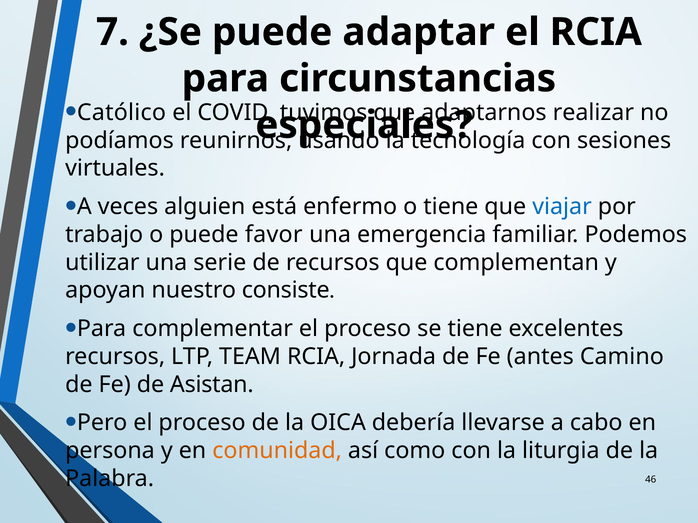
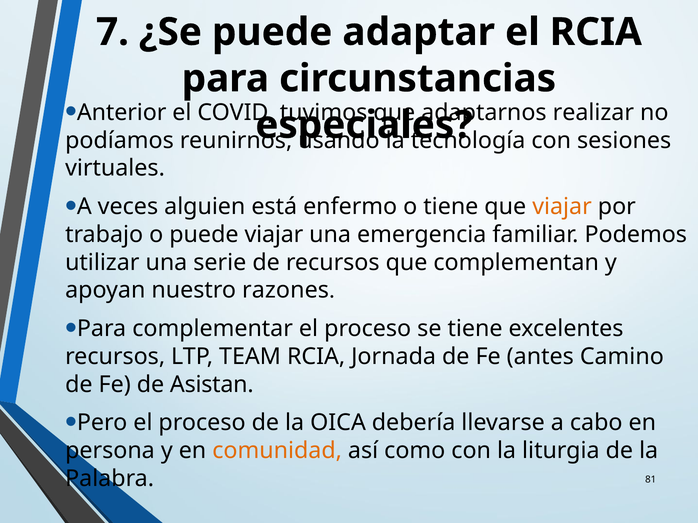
Católico: Católico -> Anterior (122, 113)
viajar colour: blue -> orange (562, 207)
puede favor: favor -> viajar (274, 235)
consiste: consiste -> razones (286, 291)
46: 46 -> 81 (651, 480)
